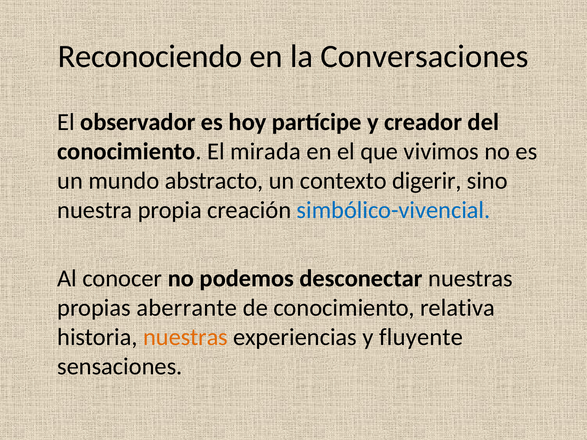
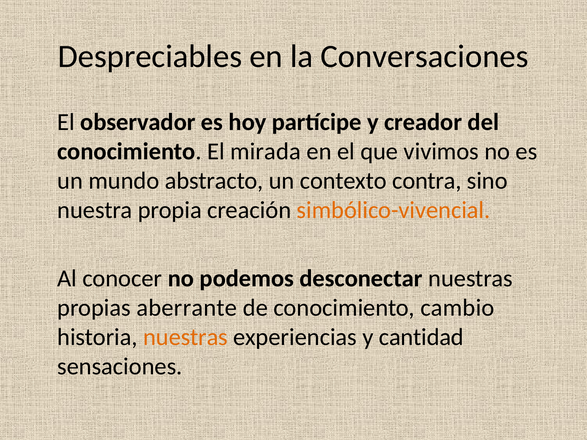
Reconociendo: Reconociendo -> Despreciables (150, 57)
digerir: digerir -> contra (427, 181)
simbólico-vivencial colour: blue -> orange (394, 210)
relativa: relativa -> cambio (457, 308)
fluyente: fluyente -> cantidad (421, 337)
